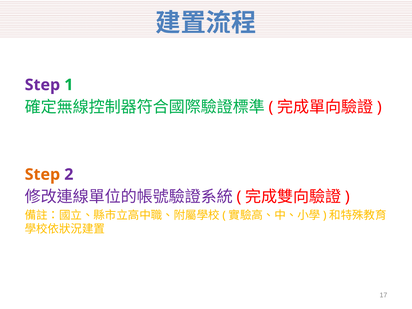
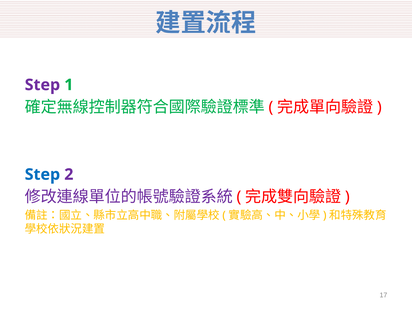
Step colour: orange -> blue (42, 174)
